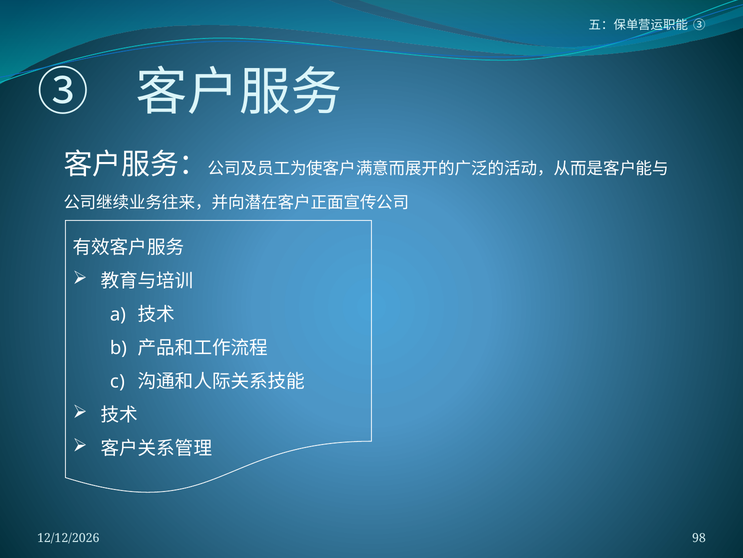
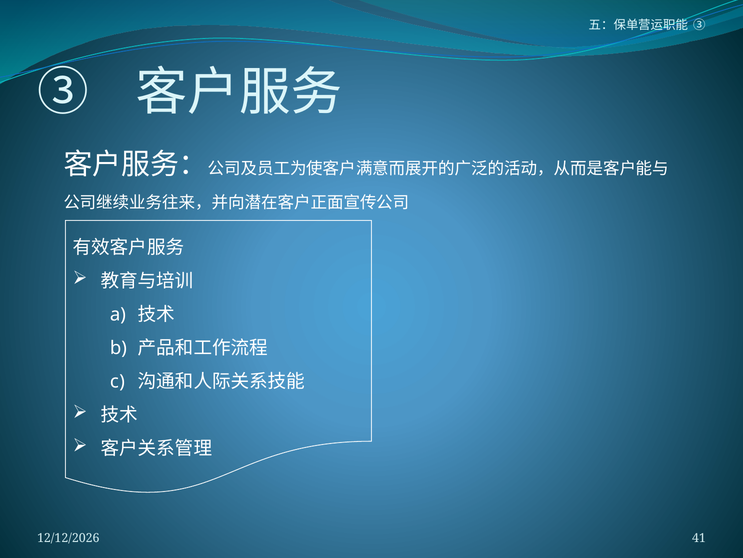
98: 98 -> 41 (699, 538)
